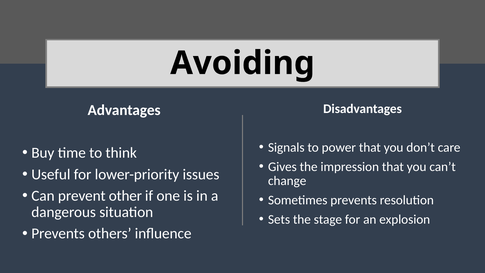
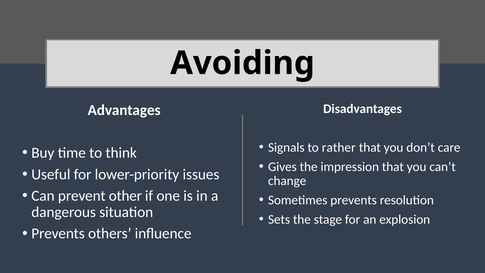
power: power -> rather (339, 147)
